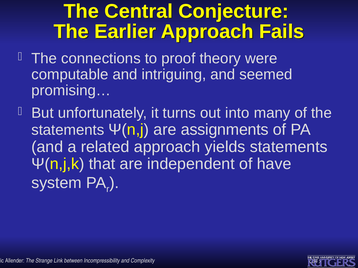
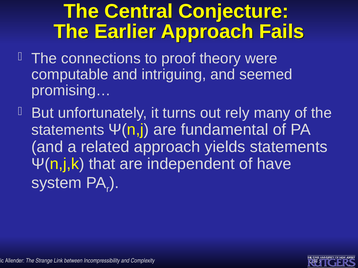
into: into -> rely (237, 113)
assignments: assignments -> fundamental (225, 130)
